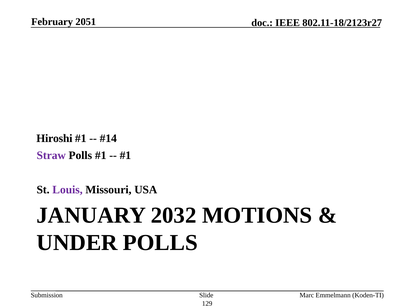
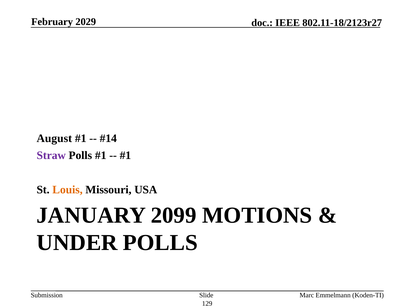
2051: 2051 -> 2029 (86, 22)
Hiroshi: Hiroshi -> August (54, 139)
Louis colour: purple -> orange (68, 190)
2032: 2032 -> 2099 (174, 215)
